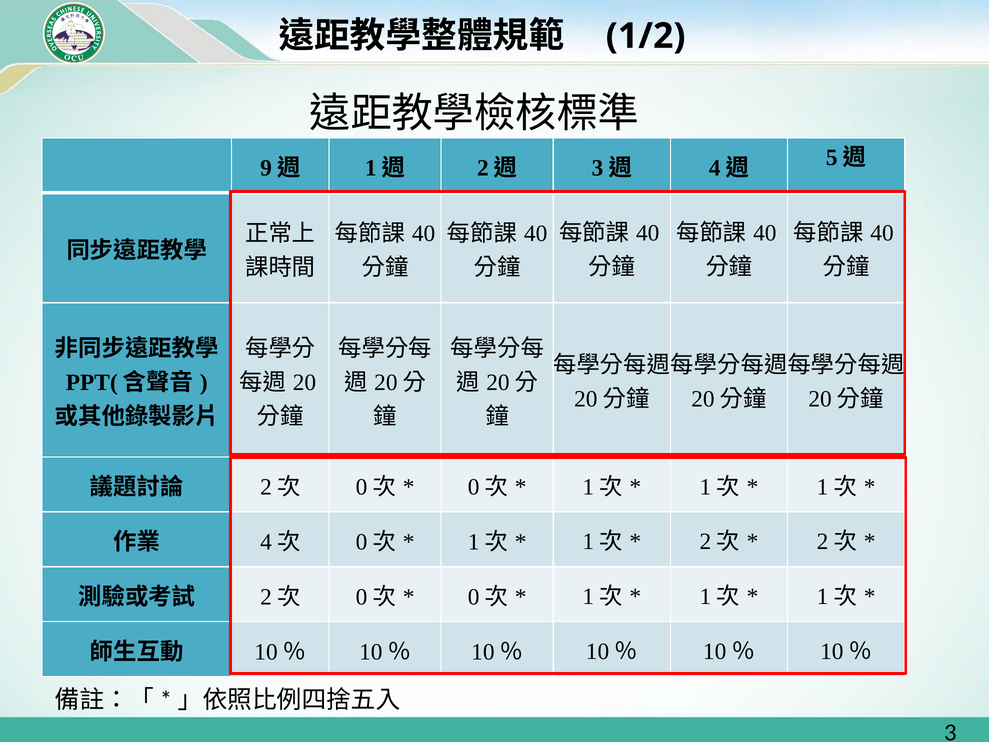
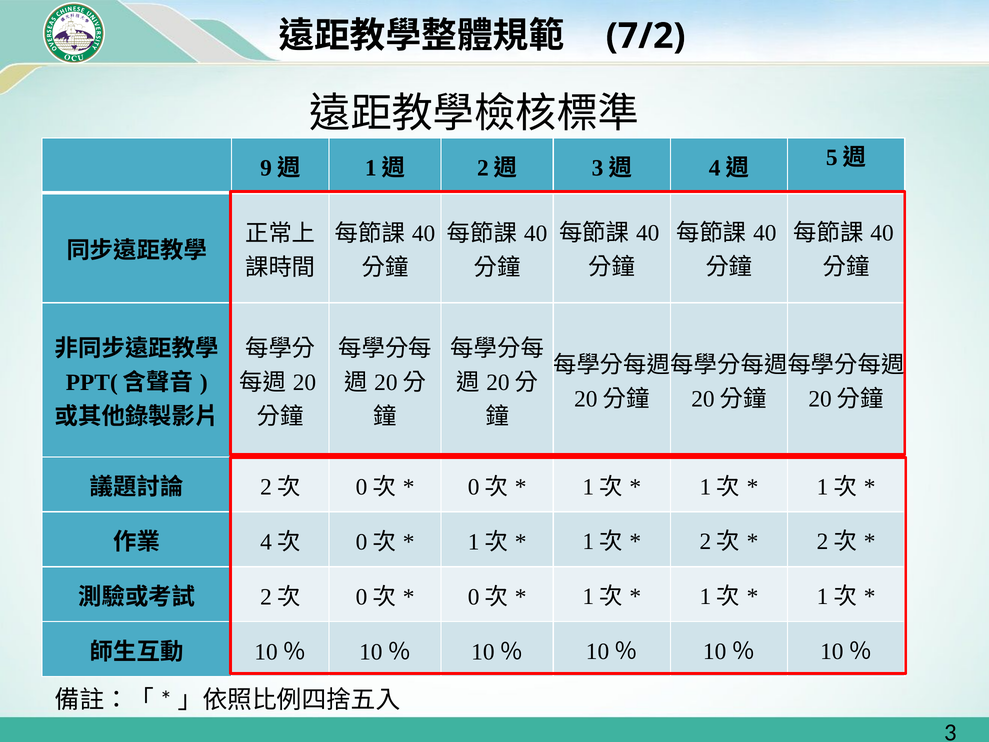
1/2: 1/2 -> 7/2 (646, 36)
